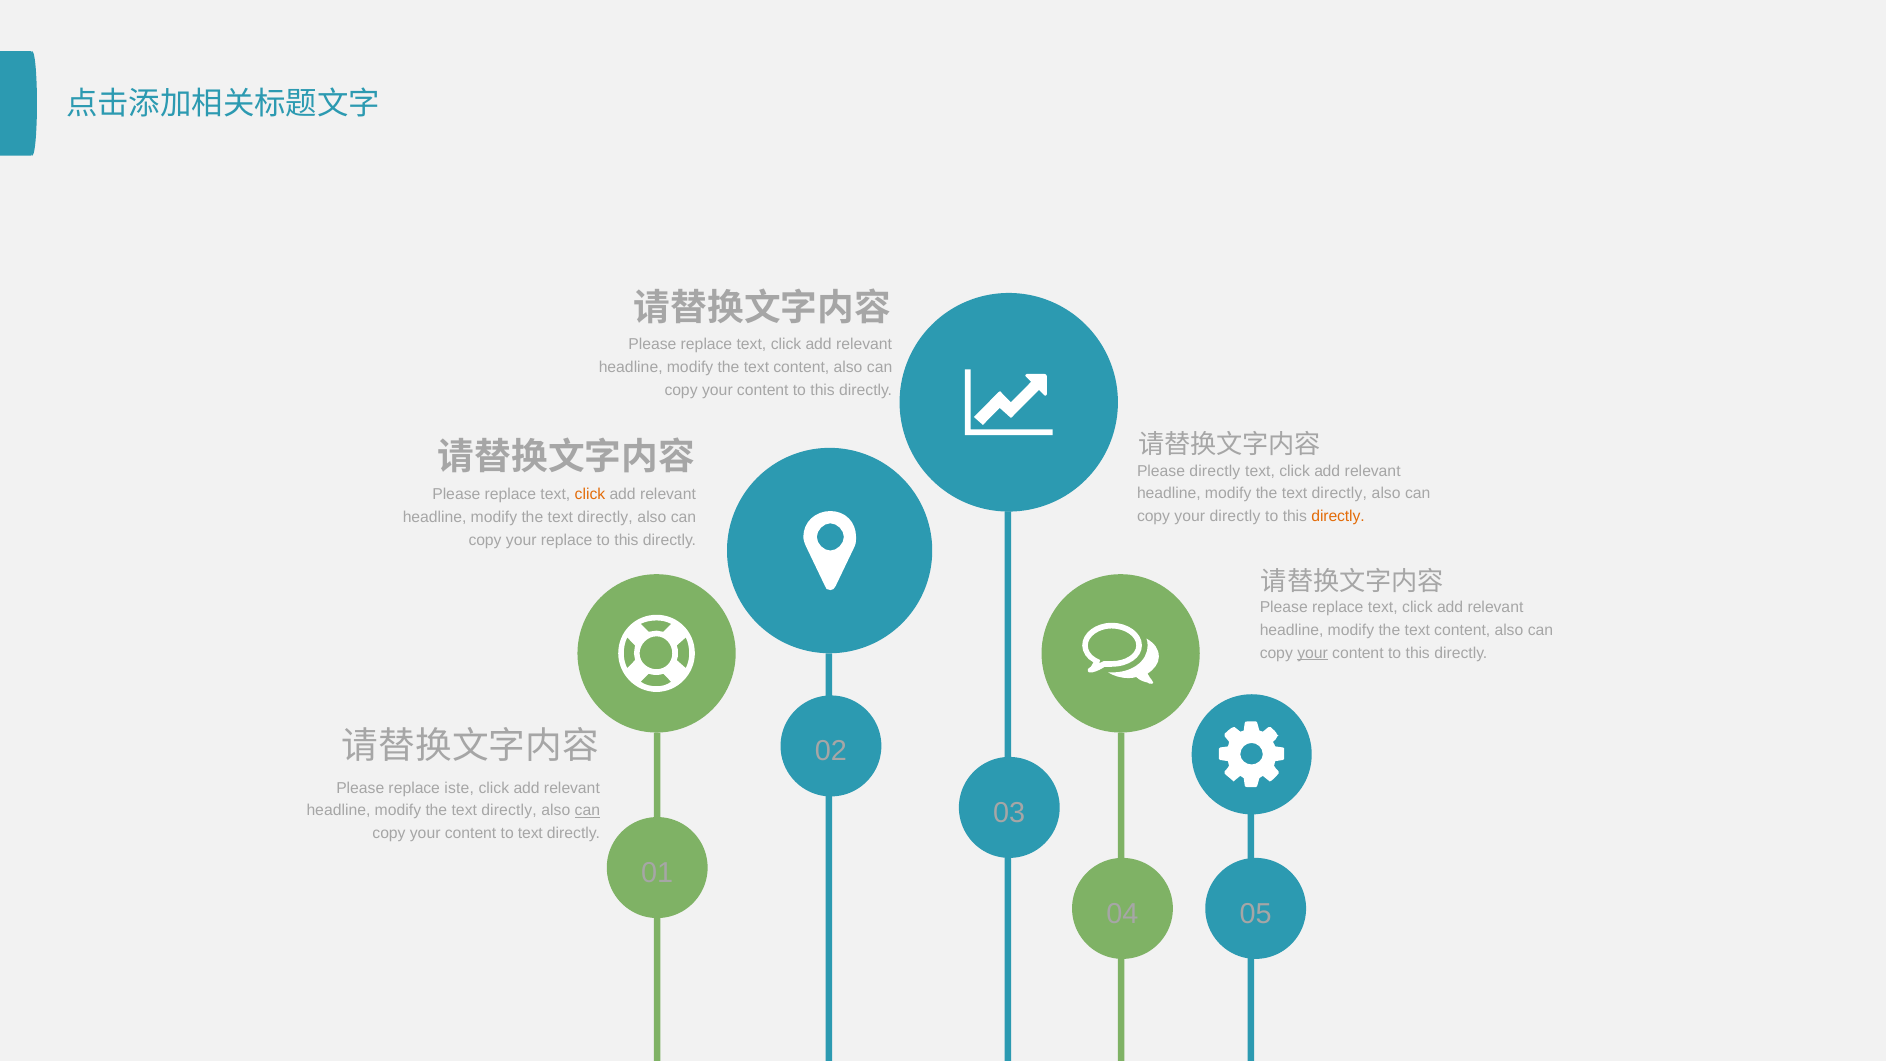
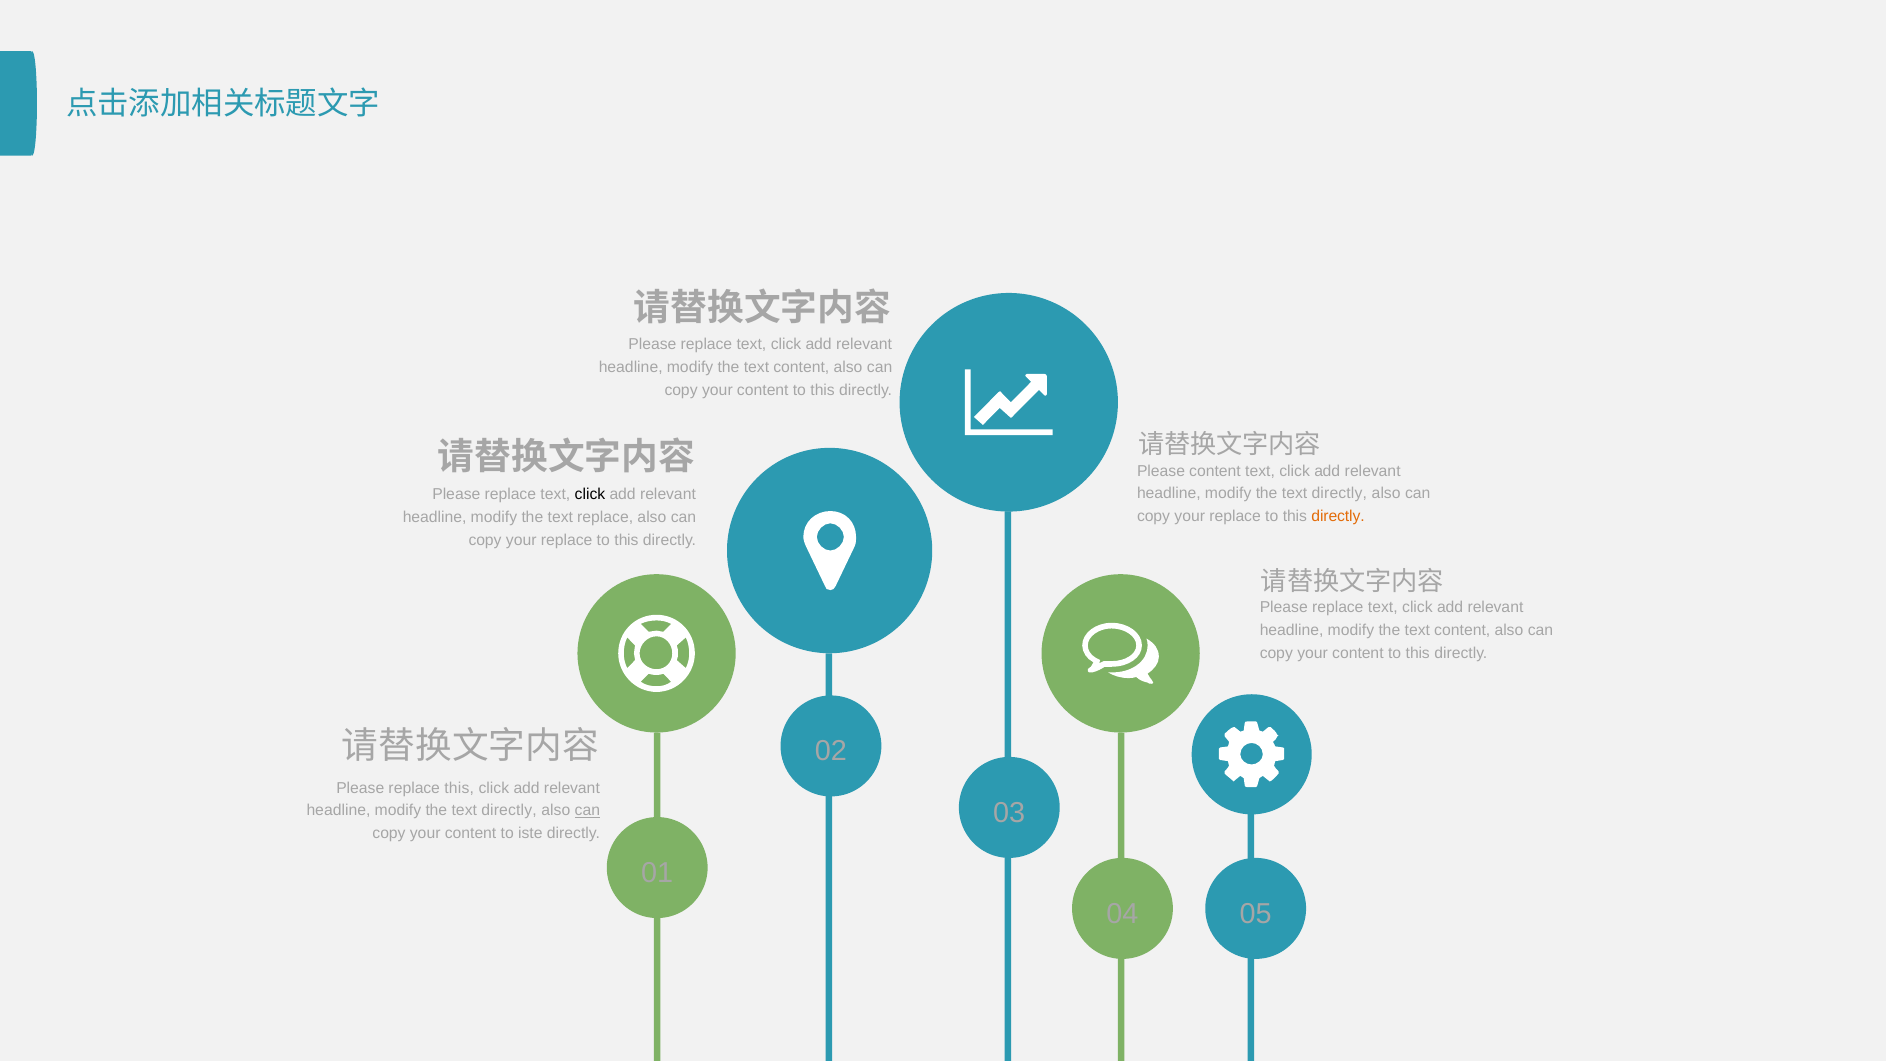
Please directly: directly -> content (1215, 471)
click colour: orange -> black (590, 495)
directly: directly -> replace (1235, 516)
directly: directly -> replace (605, 517)
your underline: present -> none (1313, 653)
replace iste: iste -> this (459, 788)
to text: text -> iste (530, 833)
